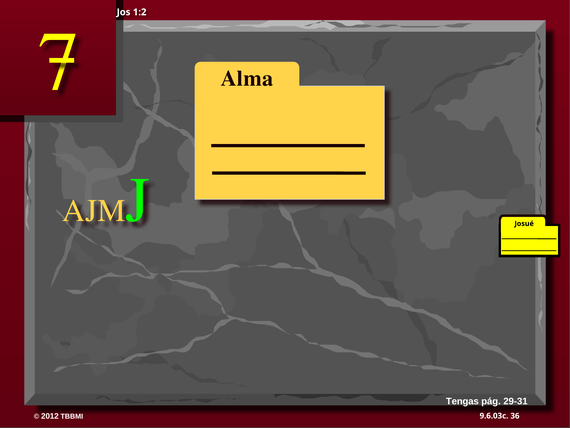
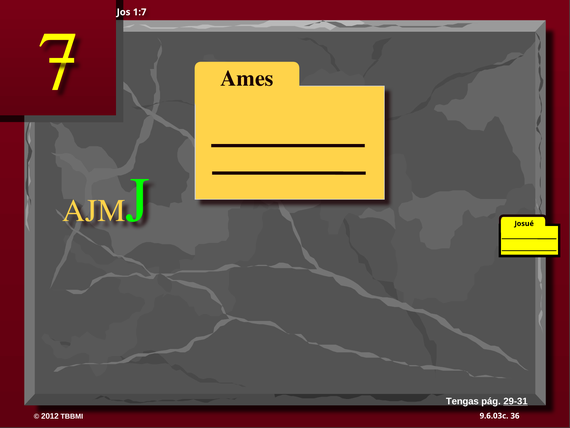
1:2: 1:2 -> 1:7 (140, 12)
Alma: Alma -> Ames (247, 78)
29-31 underline: none -> present (516, 401)
